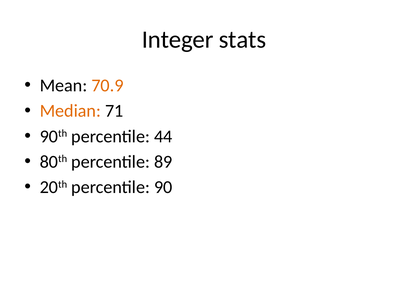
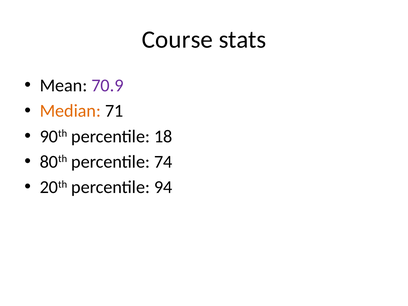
Integer: Integer -> Course (177, 39)
70.9 colour: orange -> purple (108, 86)
44: 44 -> 18 (163, 136)
89: 89 -> 74 (163, 162)
90: 90 -> 94 (163, 187)
